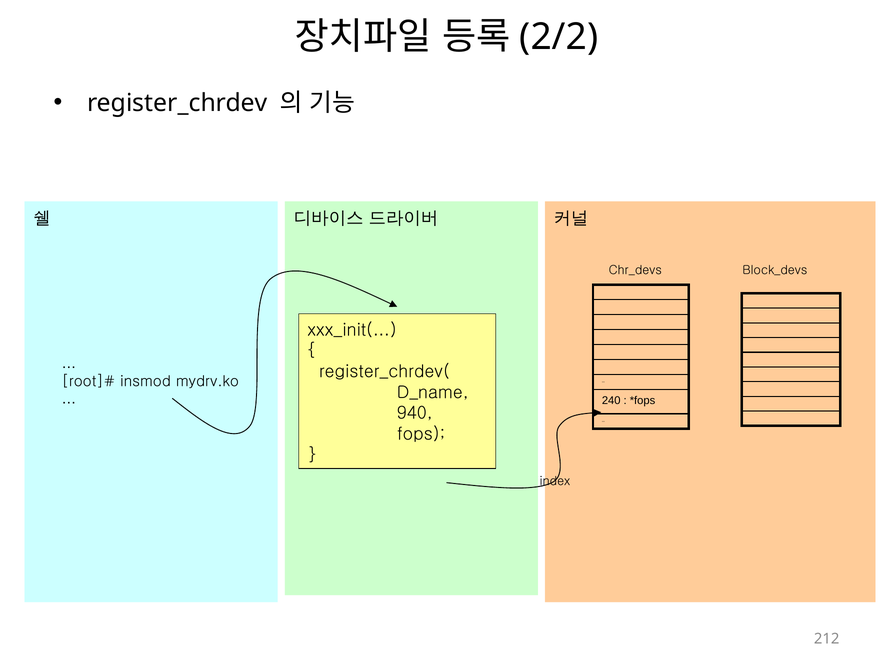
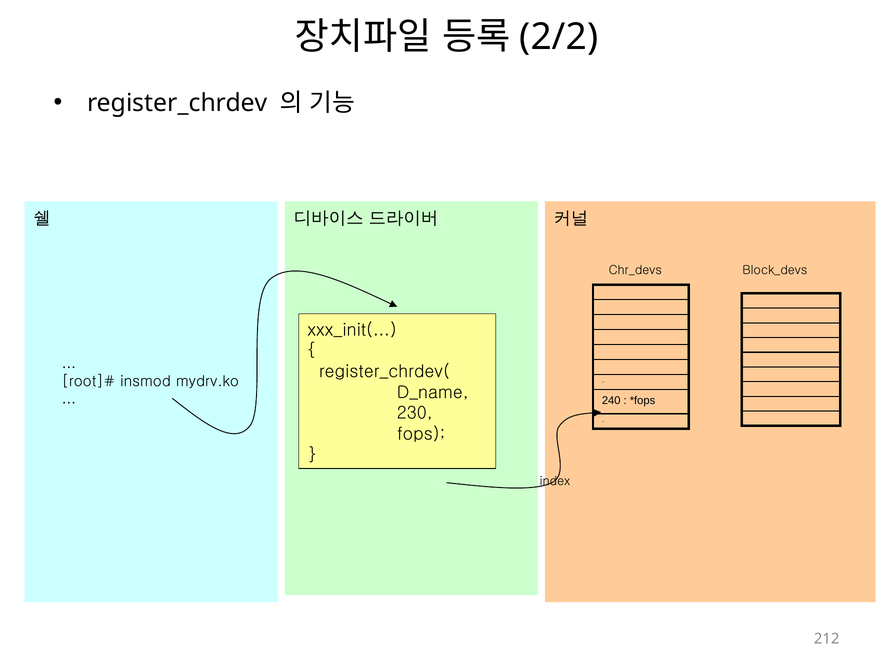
940: 940 -> 230 (415, 413)
